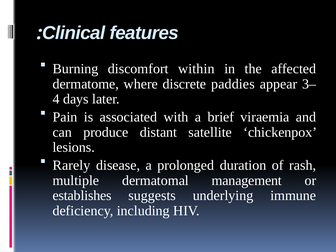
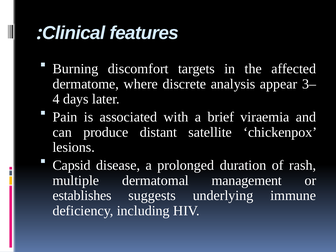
within: within -> targets (196, 69)
paddies: paddies -> analysis (233, 84)
Rarely: Rarely -> Capsid (72, 165)
